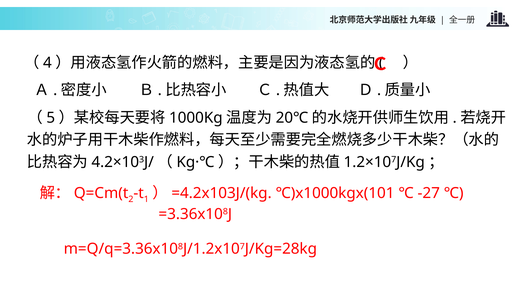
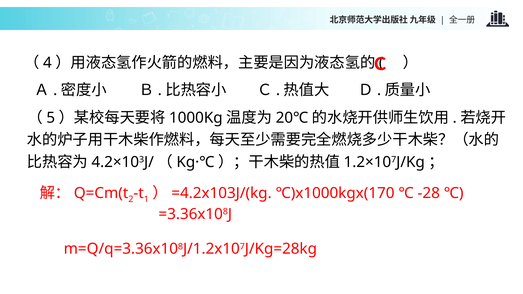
℃)x1000kgx(101: ℃)x1000kgx(101 -> ℃)x1000kgx(170 (335, 193)
-27: -27 -> -28 (429, 193)
